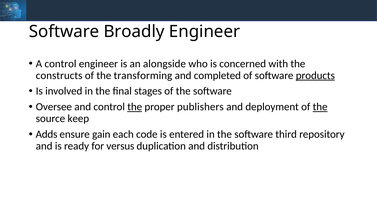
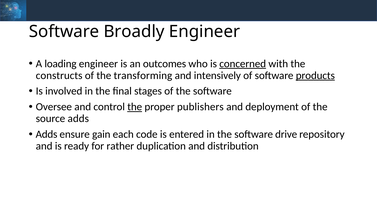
A control: control -> loading (61, 64)
alongside: alongside -> outcomes (165, 64)
concerned underline: none -> present (243, 64)
completed: completed -> intensively (217, 75)
the underline: present -> none (320, 107)
source keep: keep -> adds (78, 119)
third: third -> drive (286, 134)
versus: versus -> rather (120, 146)
